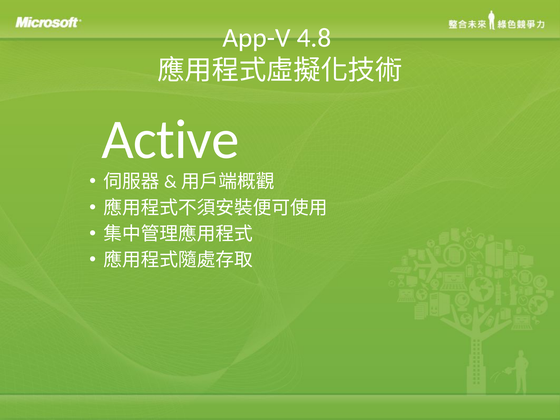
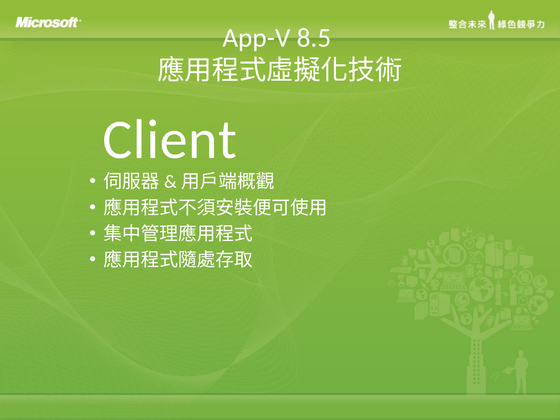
4.8: 4.8 -> 8.5 (314, 38)
Active: Active -> Client (170, 140)
